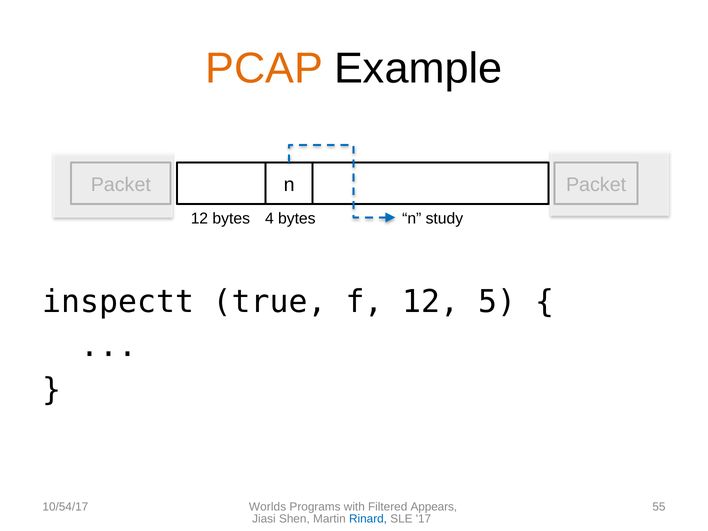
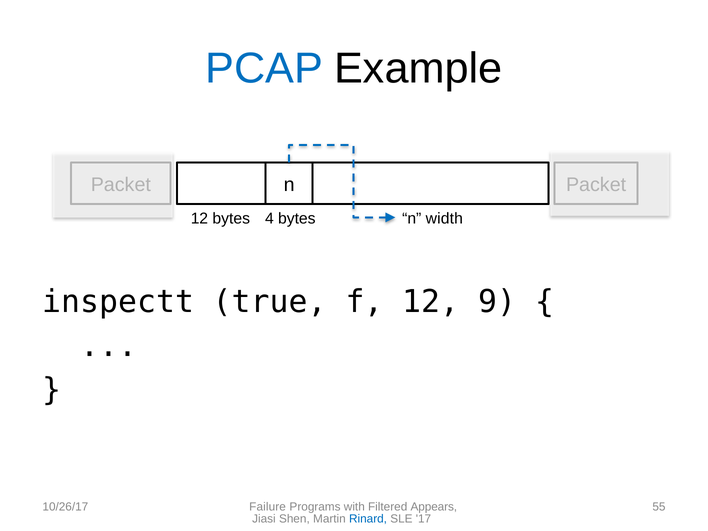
PCAP colour: orange -> blue (264, 69)
study: study -> width (444, 219)
5: 5 -> 9 (497, 302)
10/54/17: 10/54/17 -> 10/26/17 (65, 507)
Worlds: Worlds -> Failure (268, 507)
